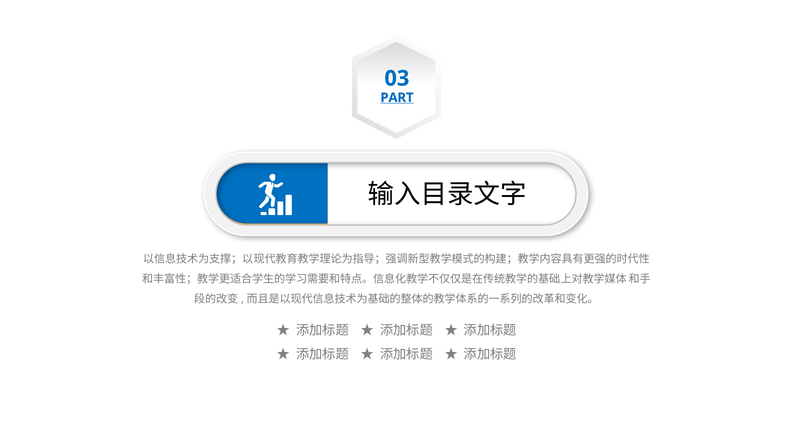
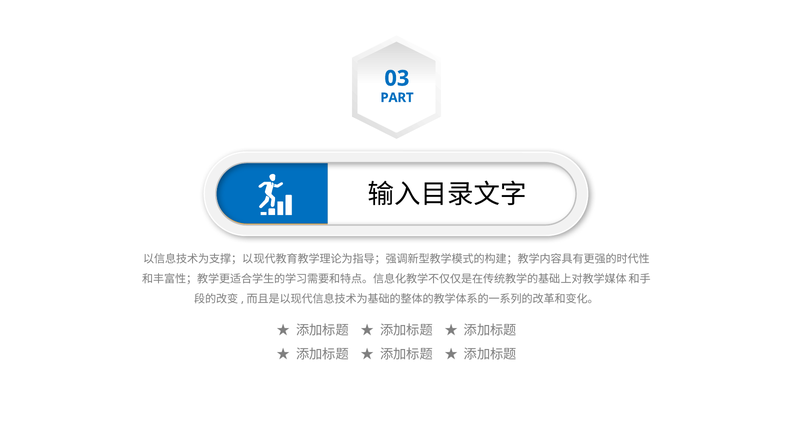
PART underline: present -> none (397, 98)
